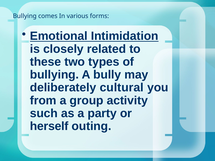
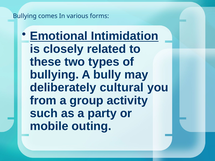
herself: herself -> mobile (49, 126)
